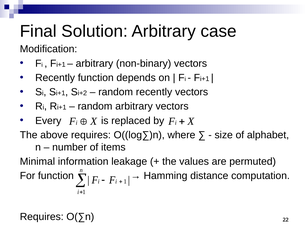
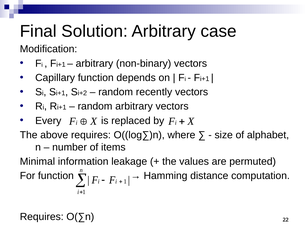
Recently: Recently -> Capillary (55, 78)
